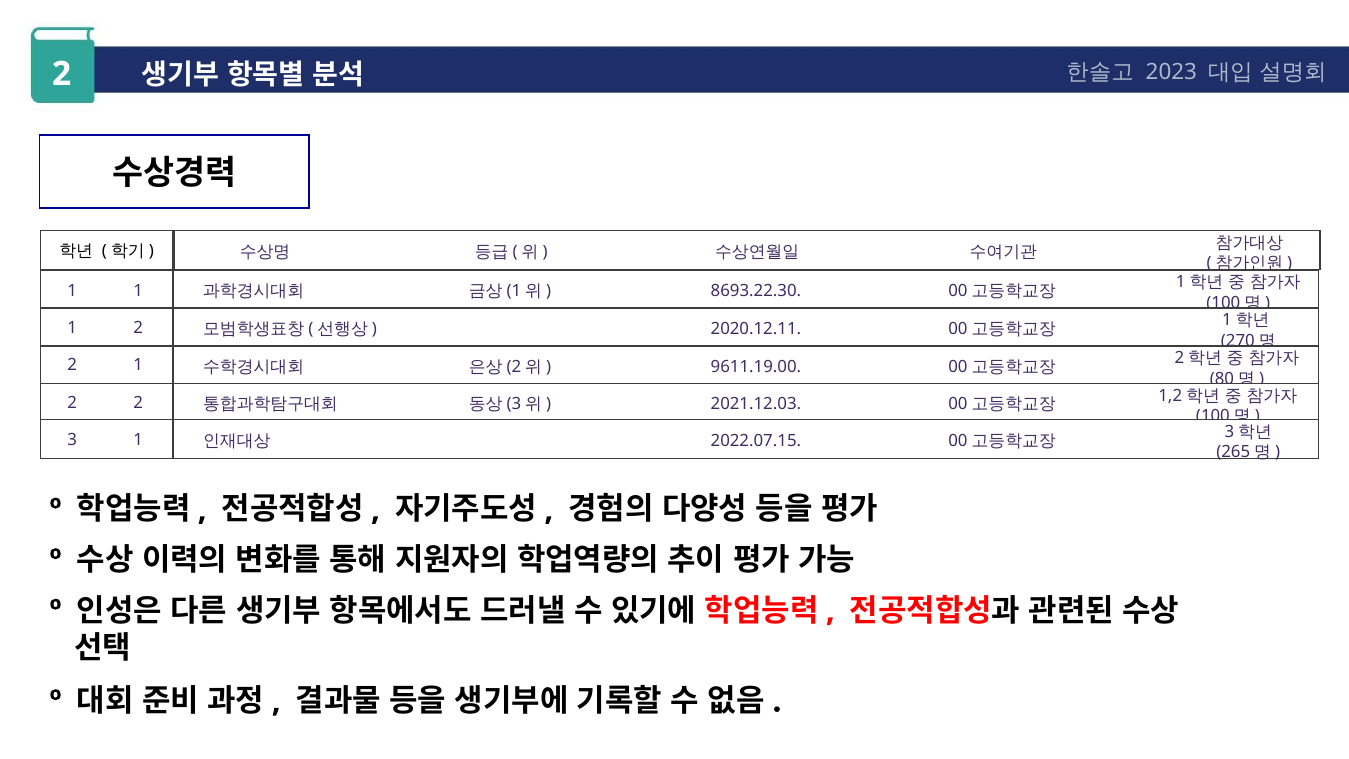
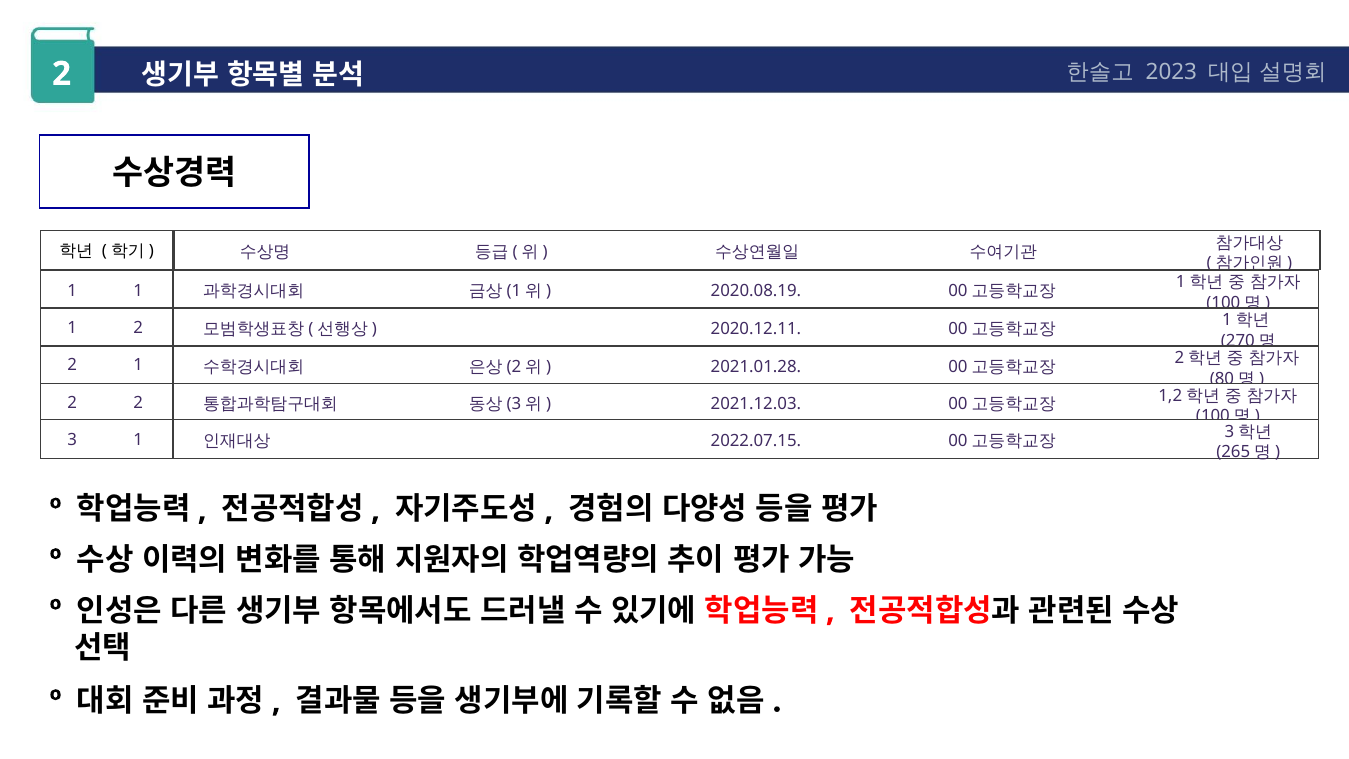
8693.22.30: 8693.22.30 -> 2020.08.19 (756, 291)
9611.19.00: 9611.19.00 -> 2021.01.28 (756, 367)
